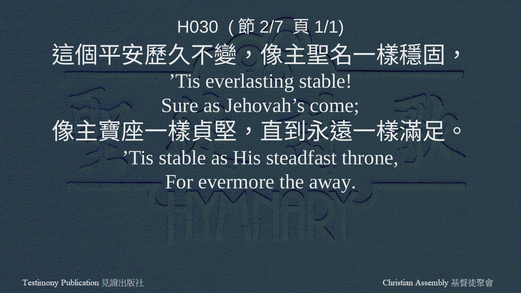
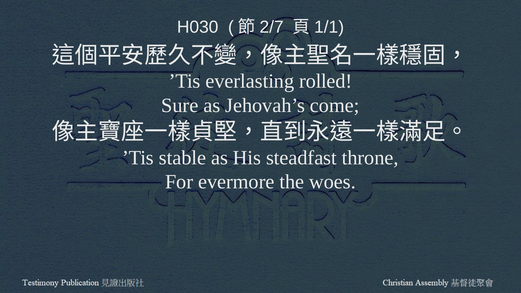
everlasting stable: stable -> rolled (326, 81)
away: away -> woes (333, 182)
